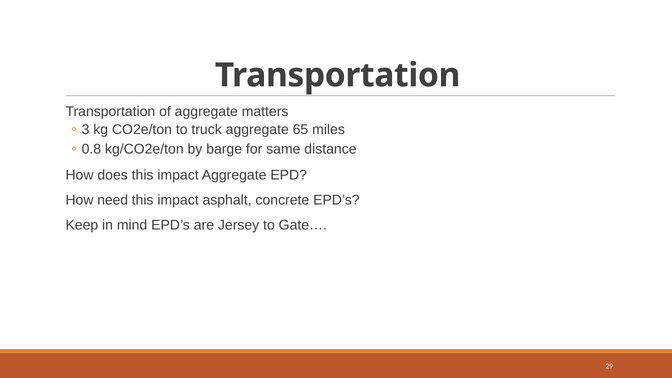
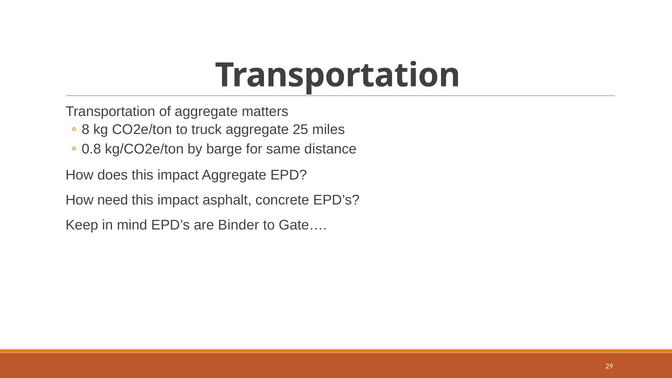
3: 3 -> 8 (86, 130)
65: 65 -> 25 (300, 130)
Jersey: Jersey -> Binder (239, 225)
